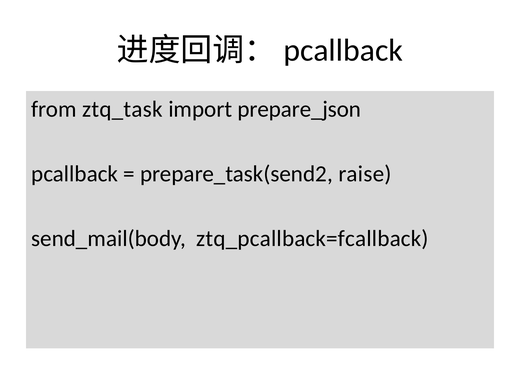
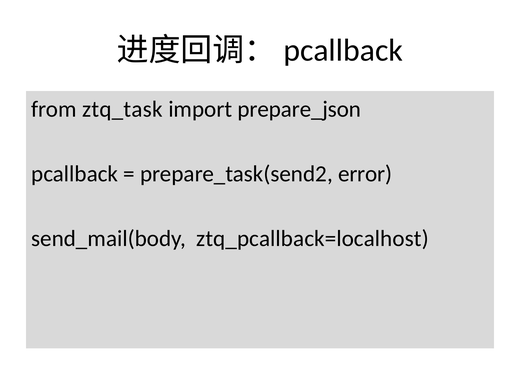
raise: raise -> error (365, 174)
ztq_pcallback=fcallback: ztq_pcallback=fcallback -> ztq_pcallback=localhost (312, 239)
